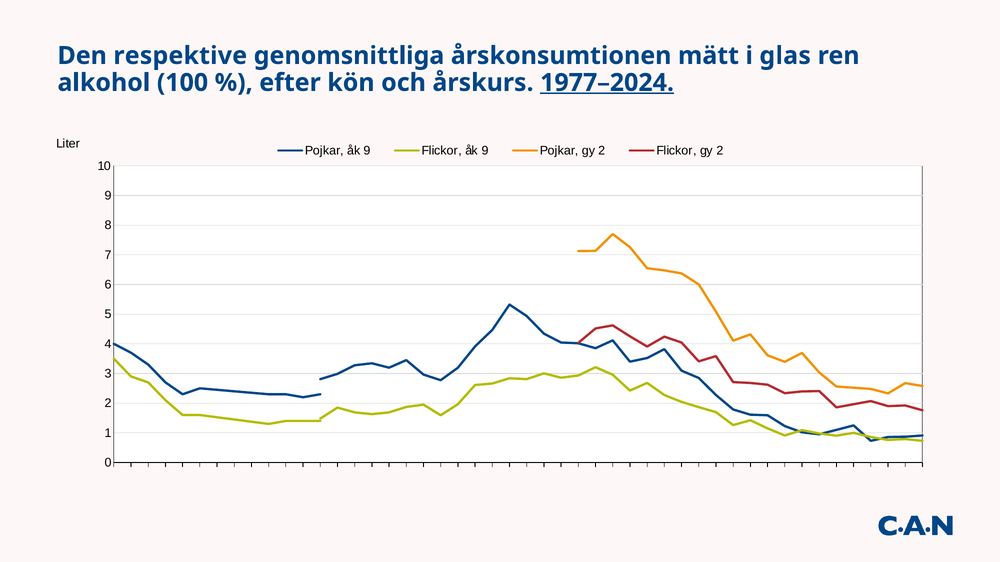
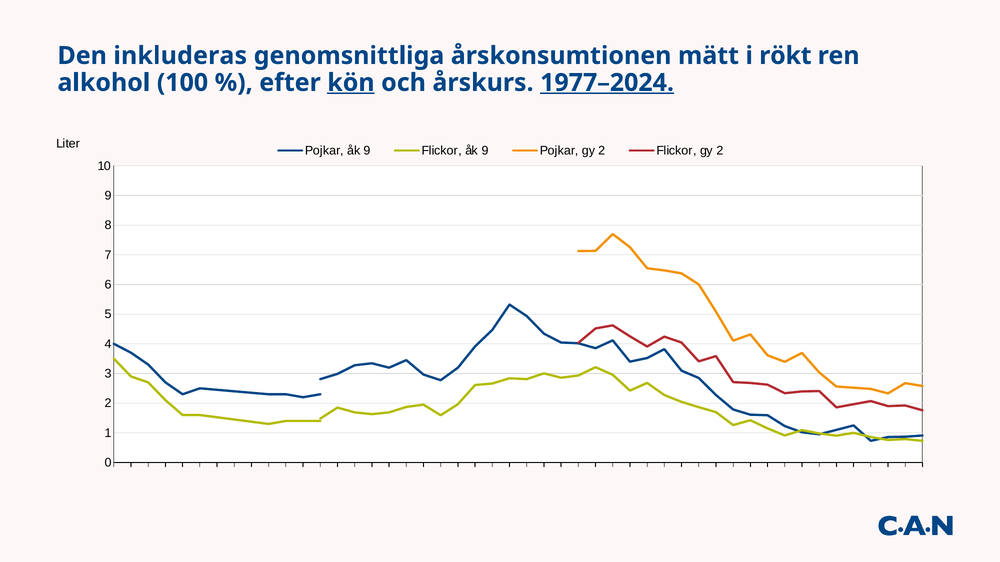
respektive: respektive -> inkluderas (180, 56)
glas: glas -> rökt (785, 56)
kön underline: none -> present (351, 83)
